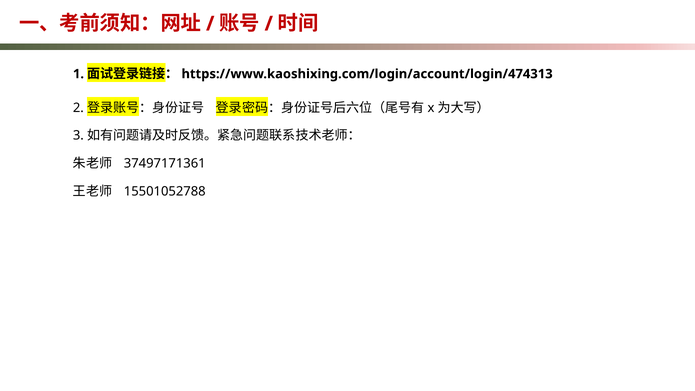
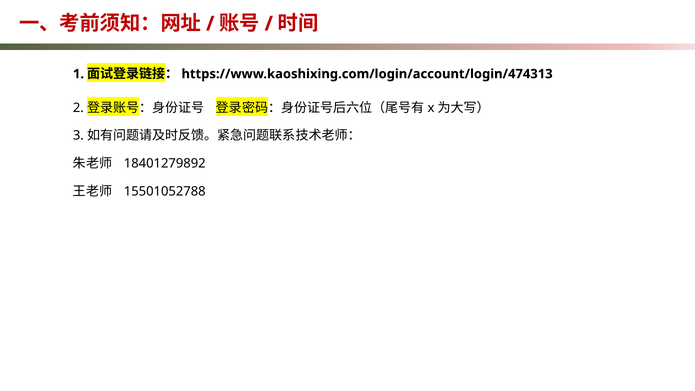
37497171361: 37497171361 -> 18401279892 (165, 163)
